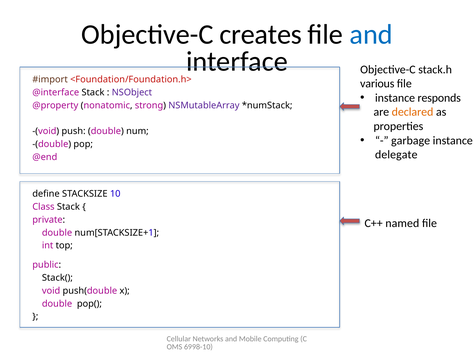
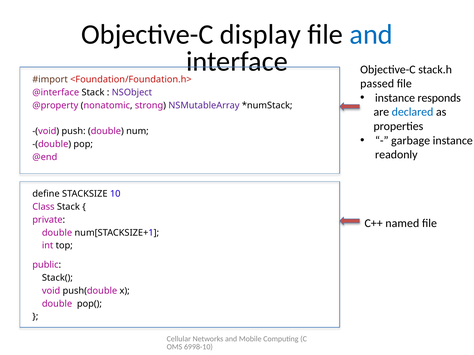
creates: creates -> display (260, 35)
various: various -> passed (377, 84)
declared colour: orange -> blue (413, 112)
delegate: delegate -> readonly (396, 155)
